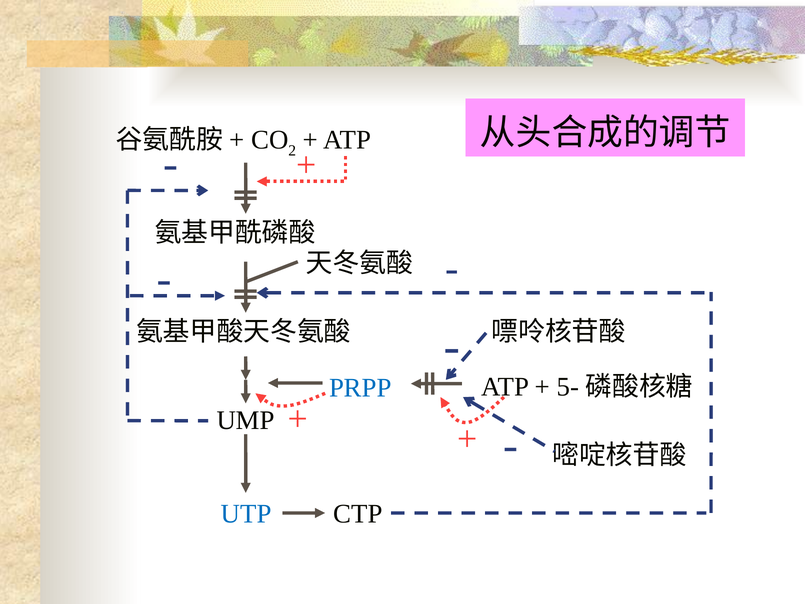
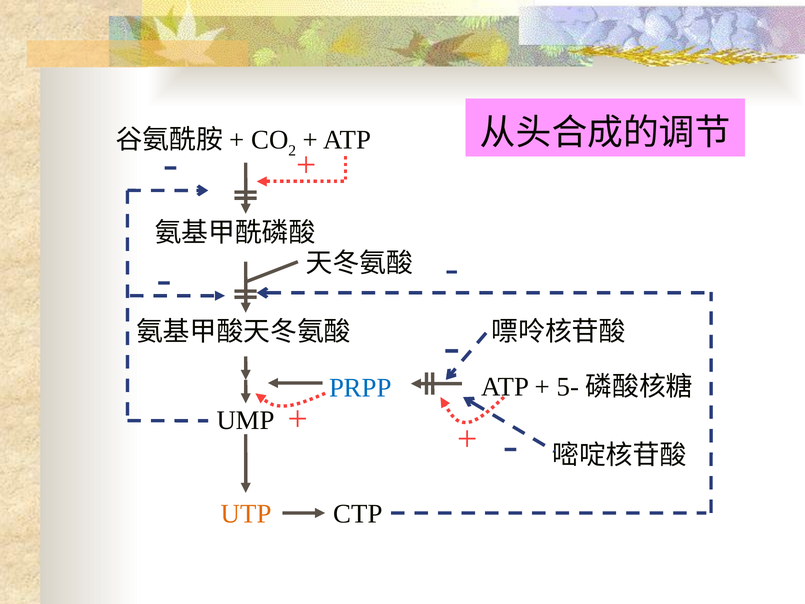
UTP colour: blue -> orange (246, 513)
